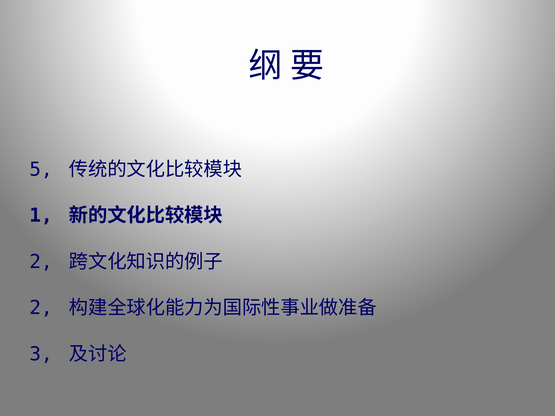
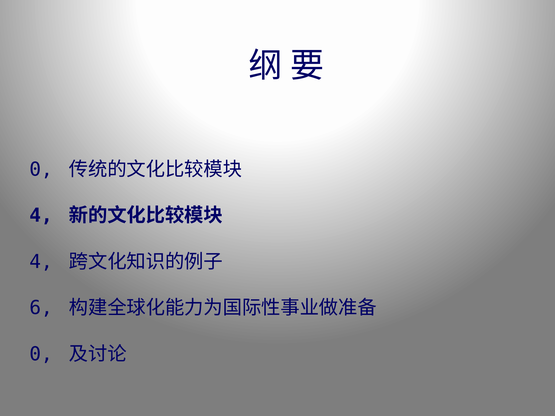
5: 5 -> 0 (41, 169)
1: 1 -> 4 (41, 216)
2: 2 -> 4 (41, 262)
2: 2 -> 6 (41, 308)
3: 3 -> 0 (41, 354)
